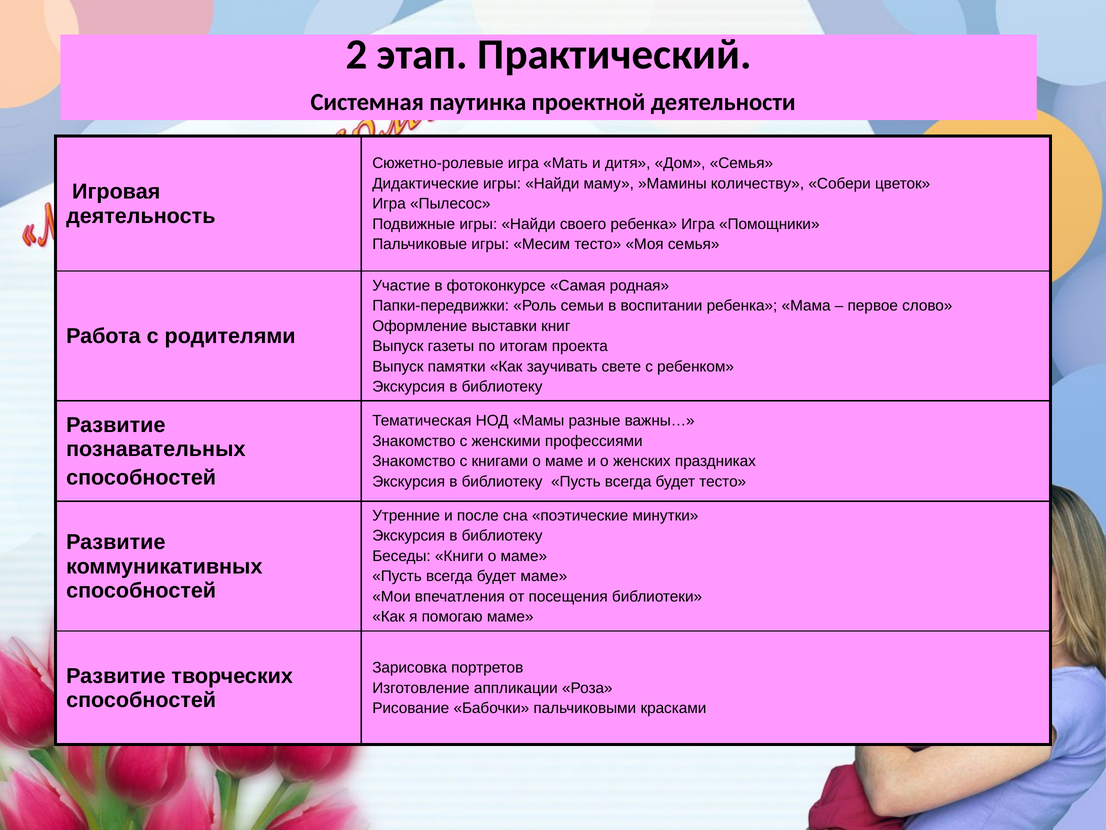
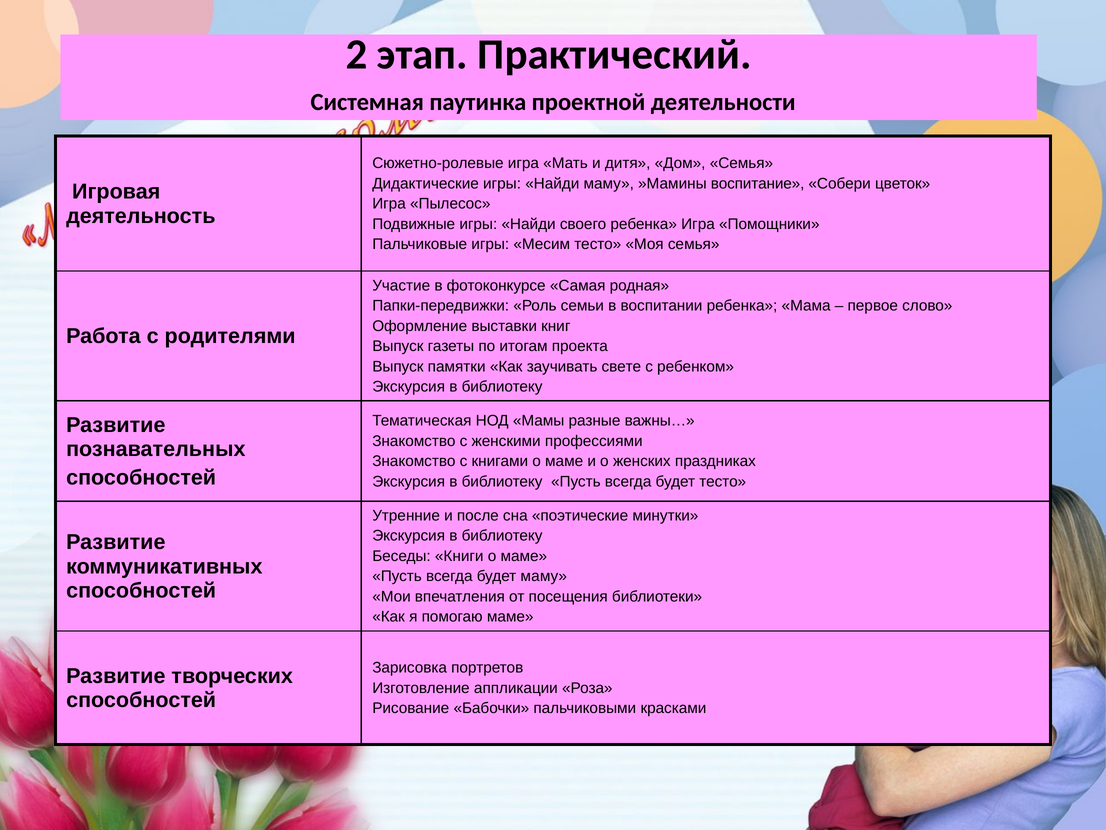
количеству: количеству -> воспитание (758, 183)
будет маме: маме -> маму (544, 576)
